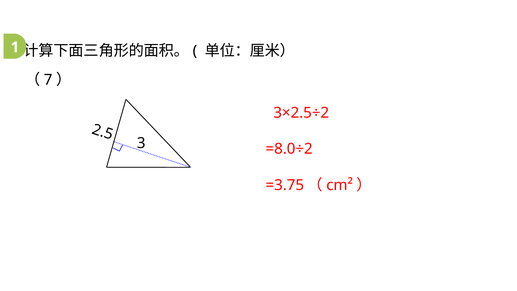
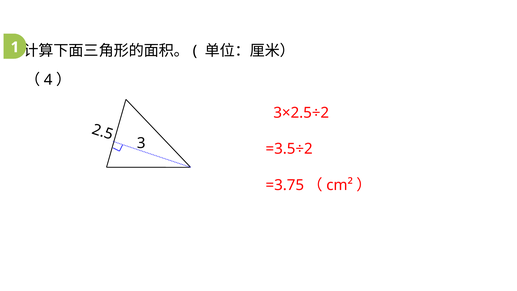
7: 7 -> 4 (48, 80)
=8.0÷2: =8.0÷2 -> =3.5÷2 (289, 149)
